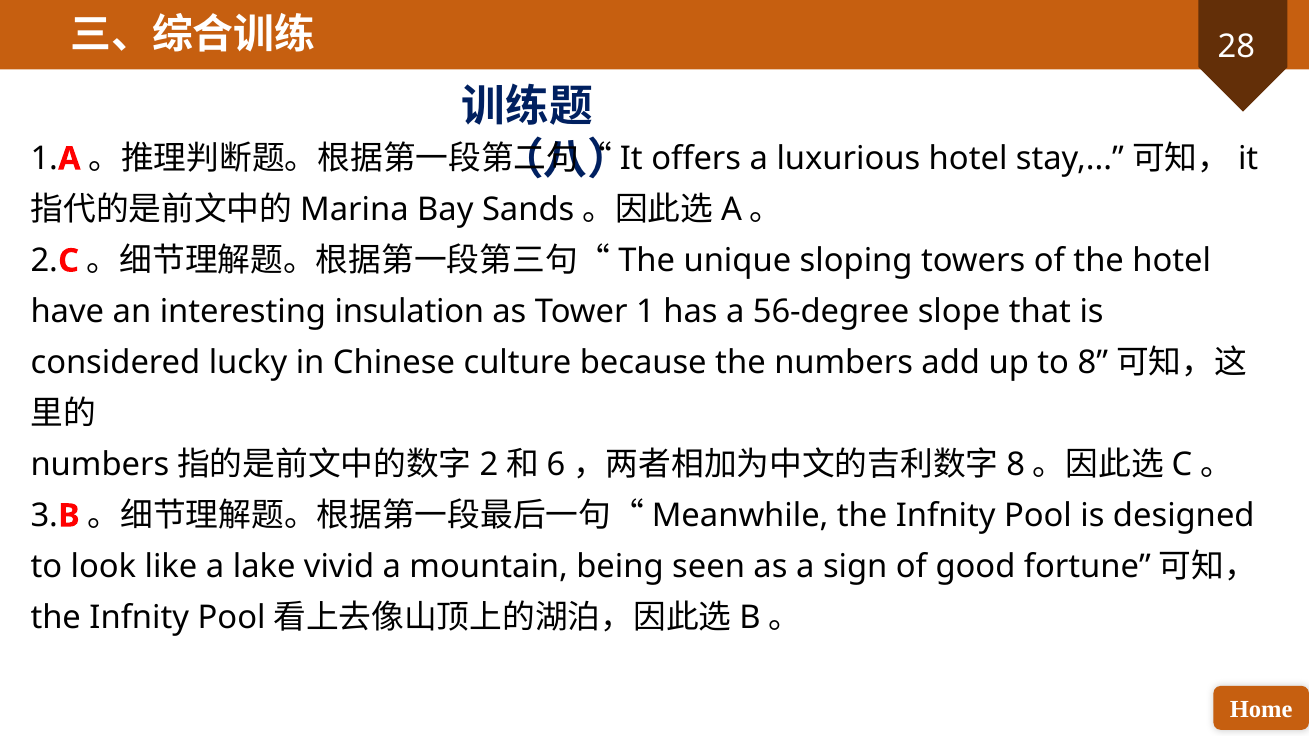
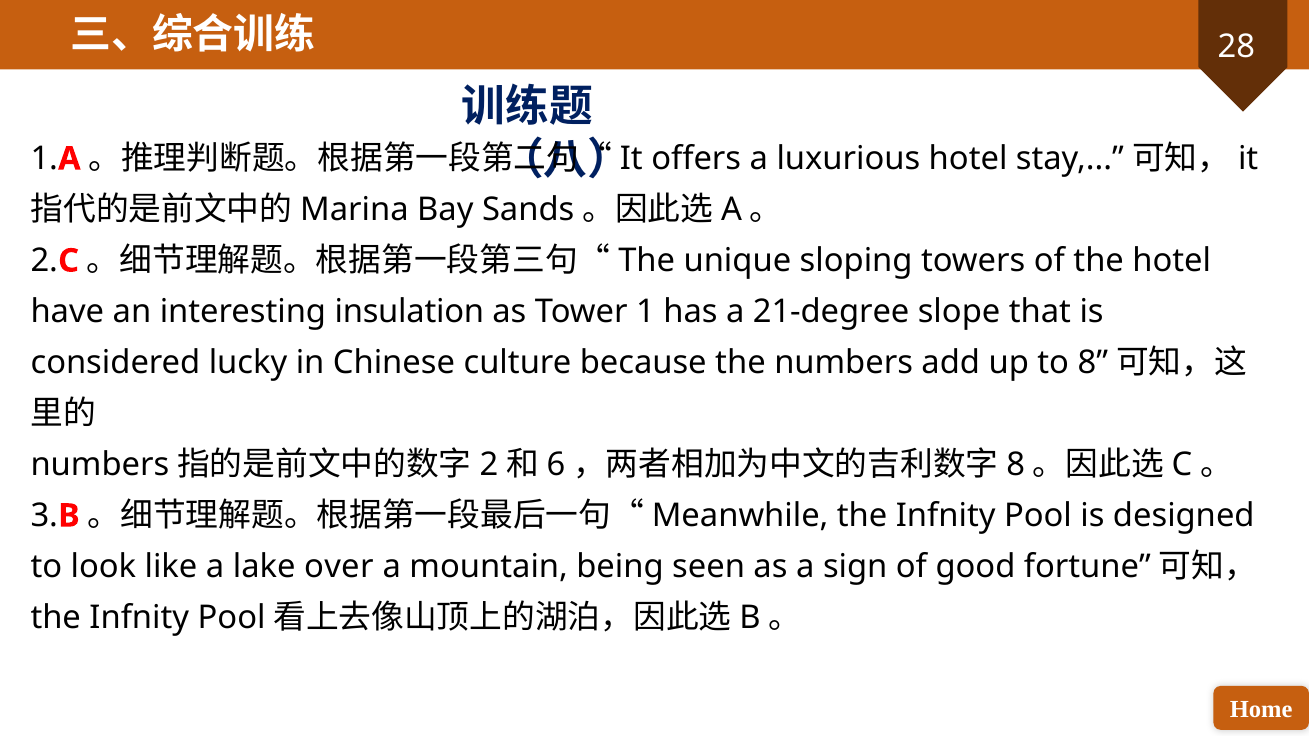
56-degree: 56-degree -> 21-degree (831, 312)
vivid: vivid -> over (339, 567)
